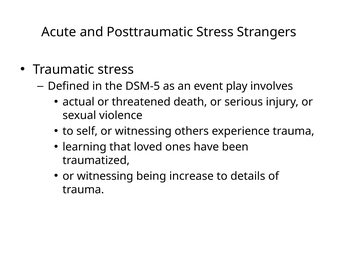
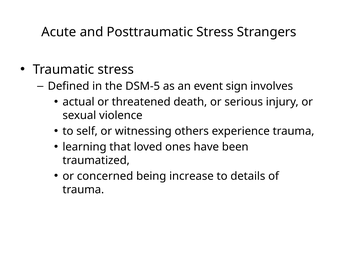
play: play -> sign (237, 86)
witnessing: witnessing -> concerned (105, 176)
